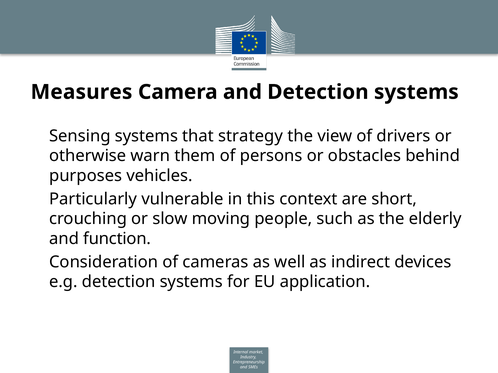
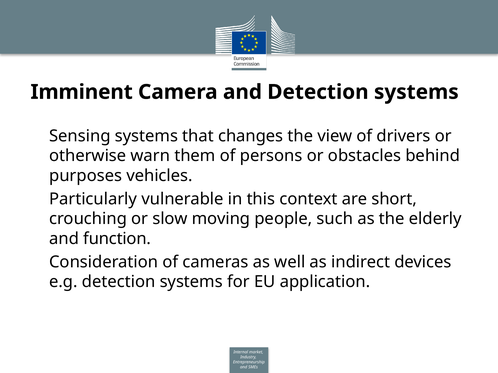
Measures: Measures -> Imminent (82, 92)
strategy: strategy -> changes (251, 136)
